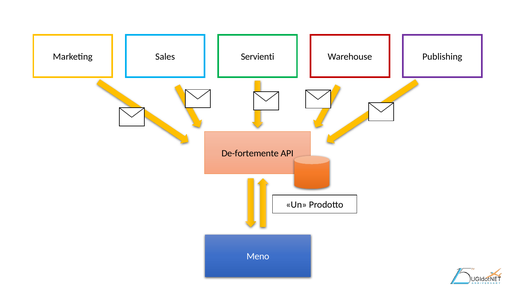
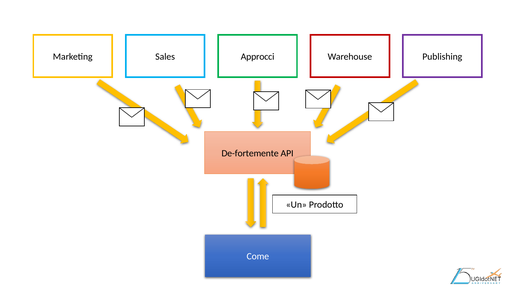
Servienti: Servienti -> Approcci (258, 57)
Meno: Meno -> Come (258, 257)
